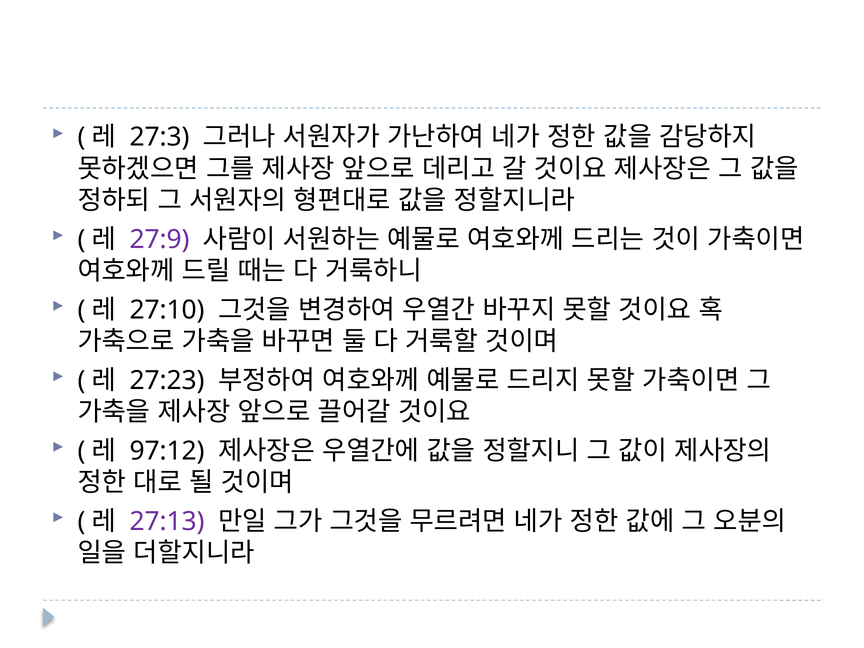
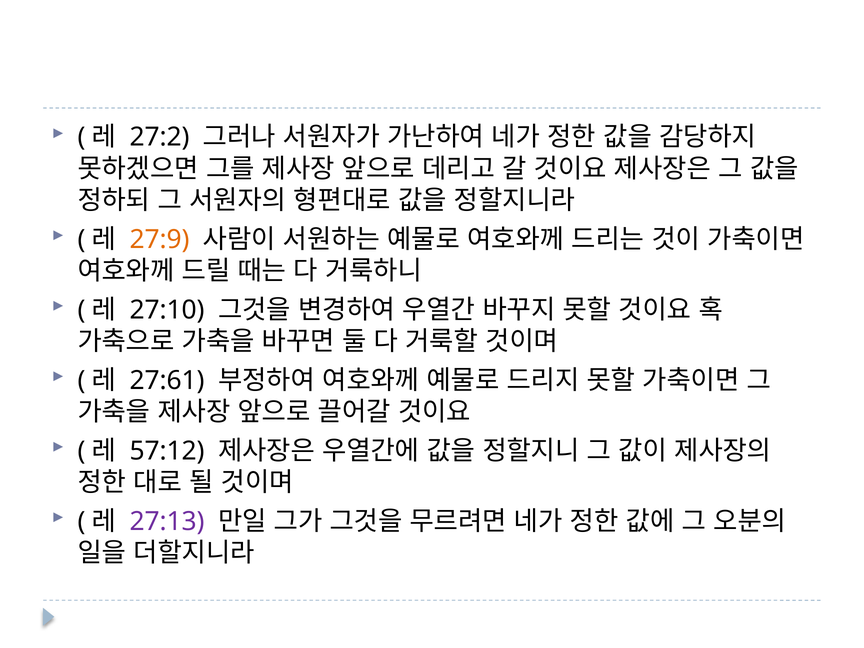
27:3: 27:3 -> 27:2 (160, 137)
27:9 colour: purple -> orange (160, 239)
27:23: 27:23 -> 27:61 (167, 380)
97:12: 97:12 -> 57:12 (167, 451)
